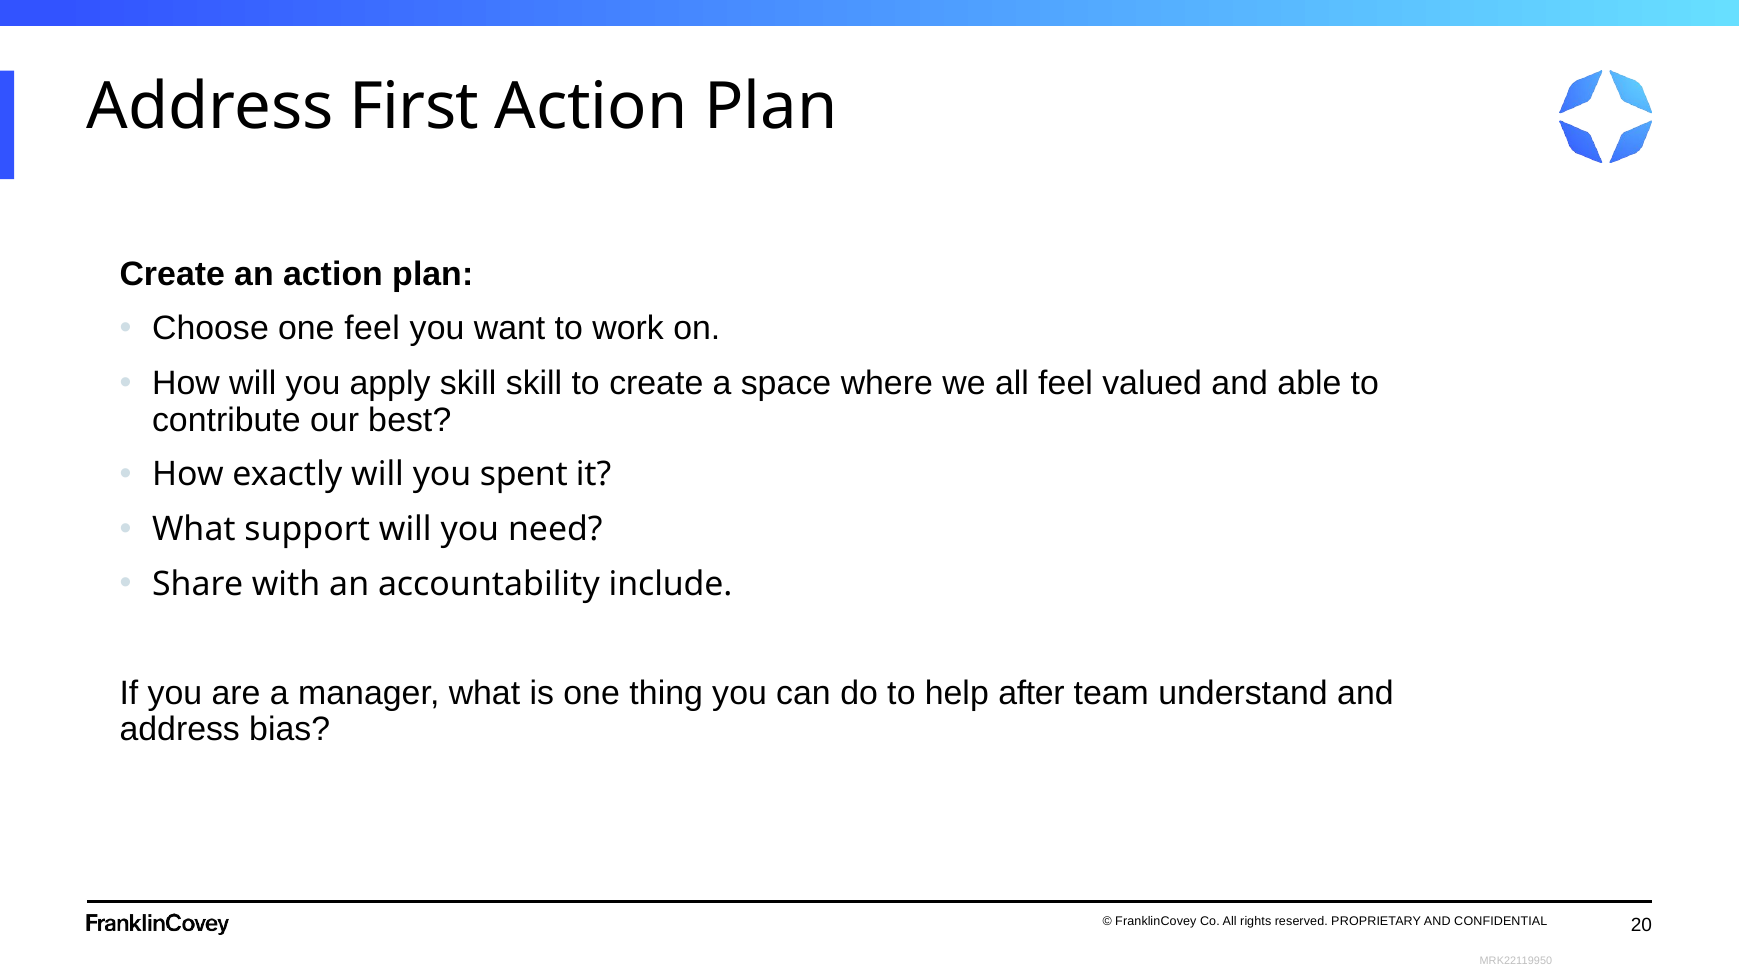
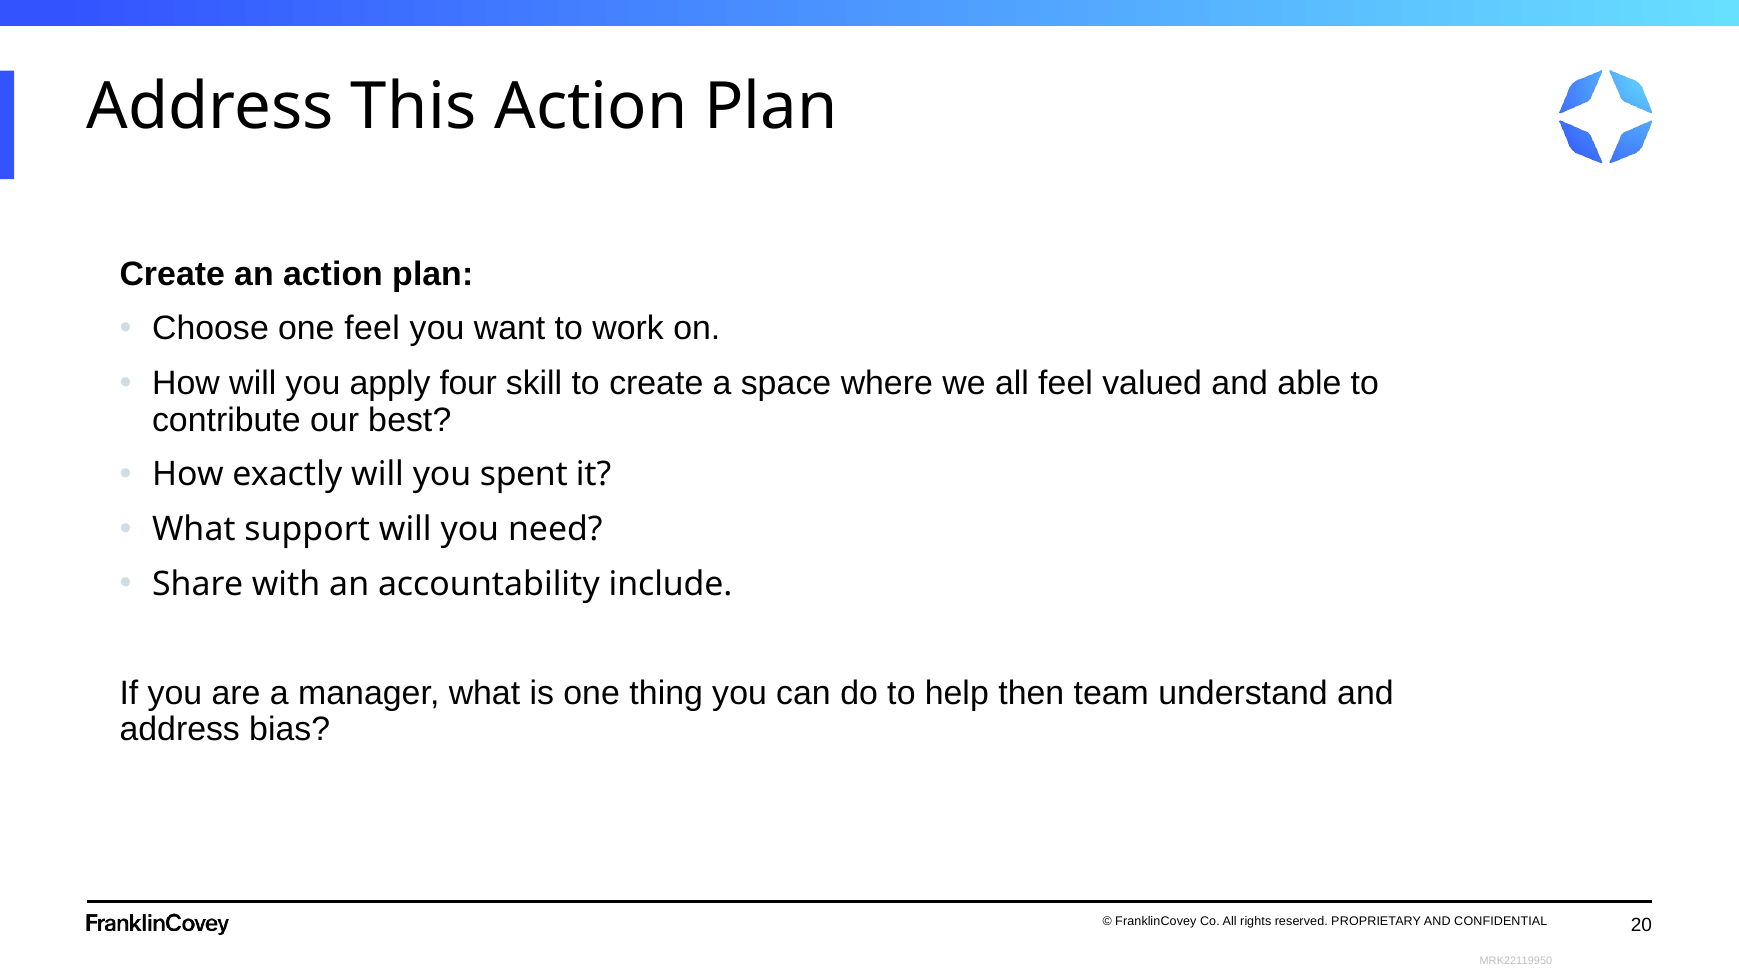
First: First -> This (414, 107)
apply skill: skill -> four (468, 383)
after: after -> then (1031, 693)
